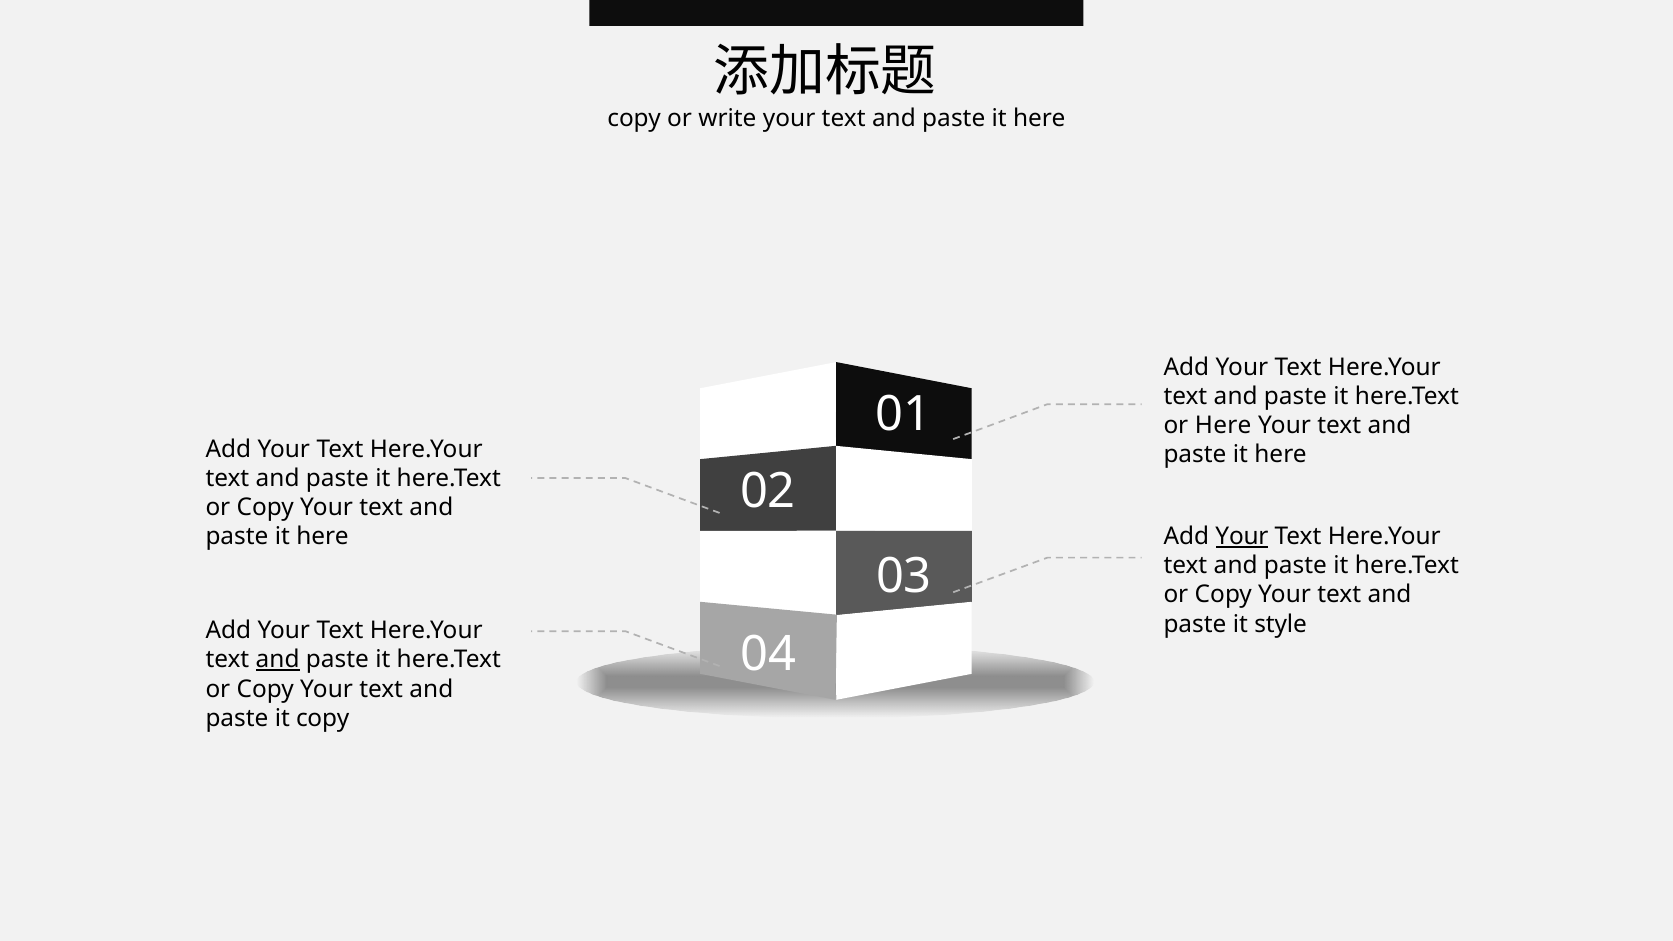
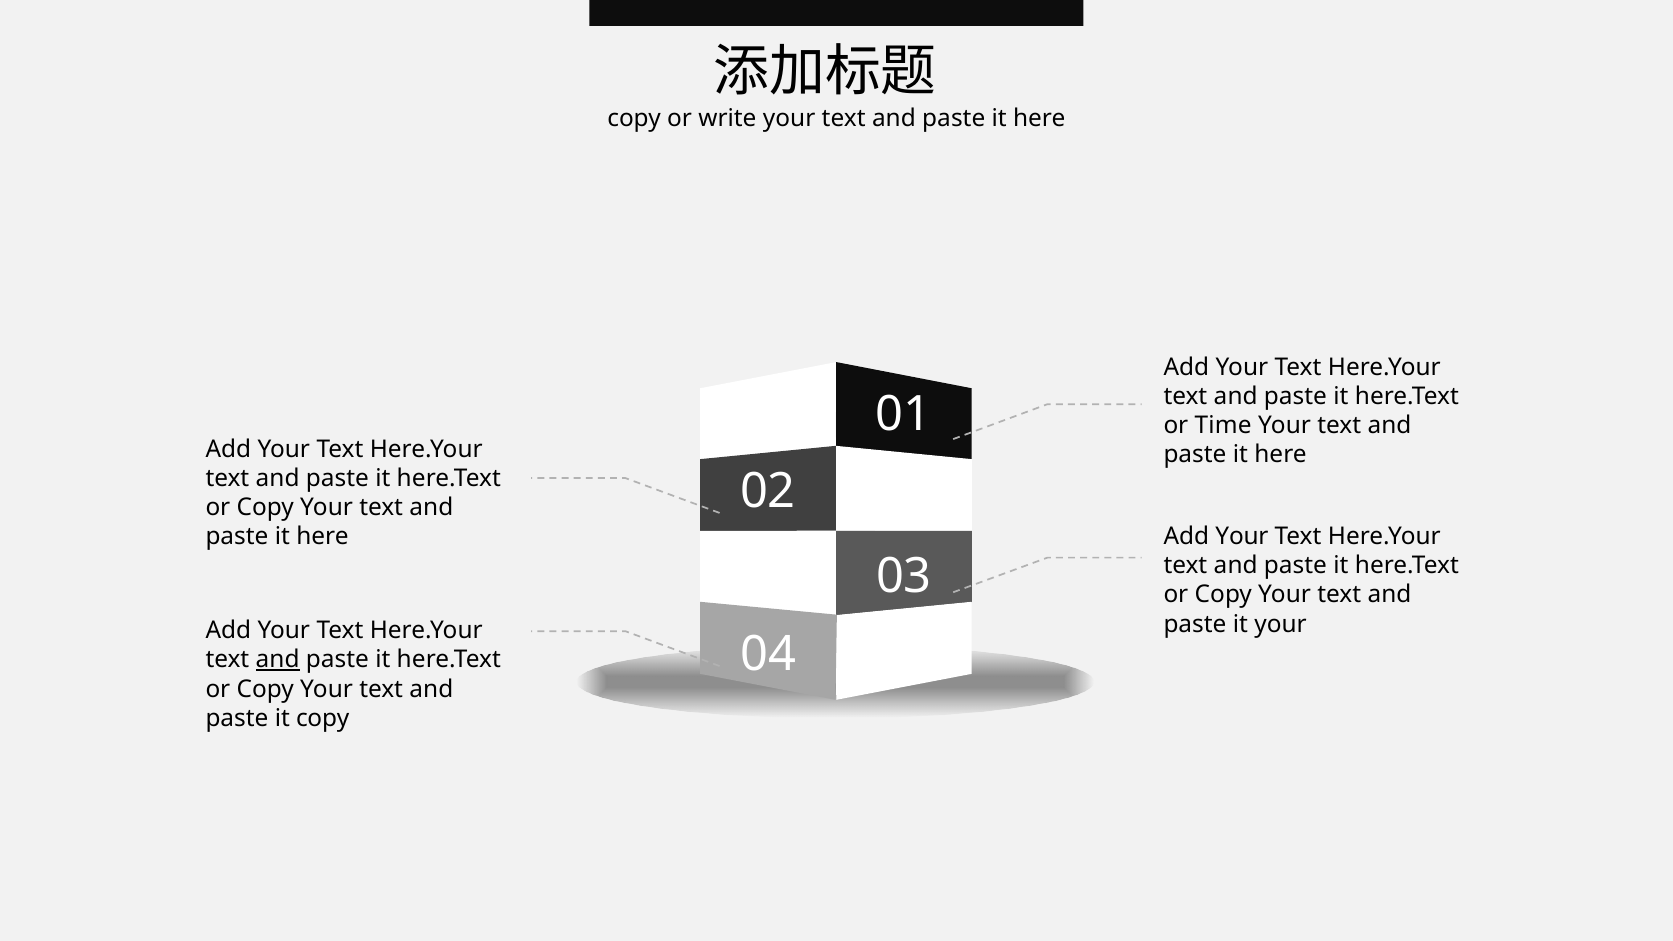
or Here: Here -> Time (1223, 426)
Your underline: present -> none (1242, 536)
it style: style -> your (1281, 624)
